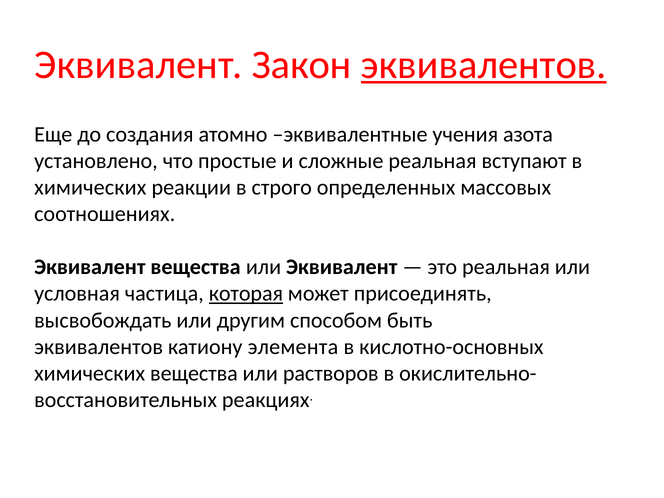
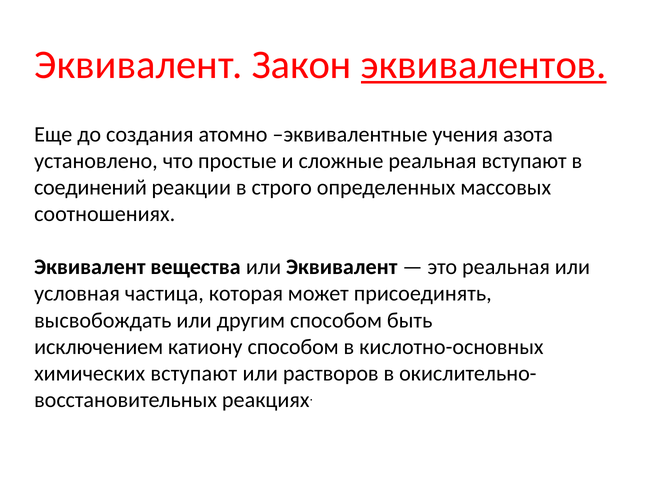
химических: химических -> соединений (90, 187)
которая underline: present -> none (246, 294)
эквивалентов: эквивалентов -> исключением (99, 347)
катиону элемента: элемента -> способом (293, 347)
химических вещества: вещества -> вступают (194, 373)
